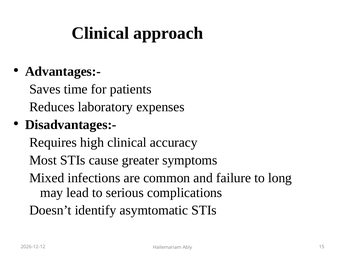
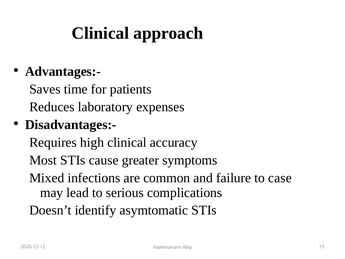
long: long -> case (280, 178)
